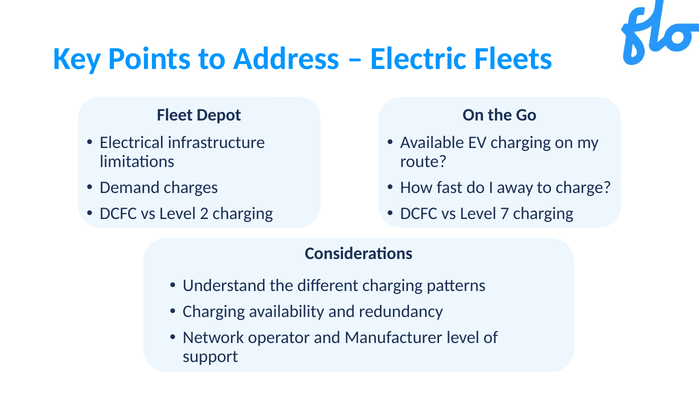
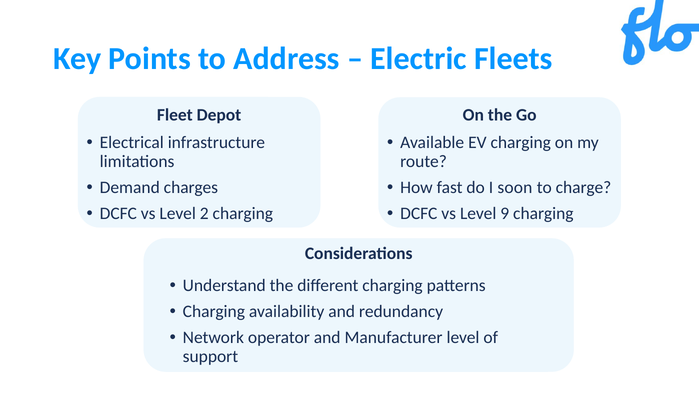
away: away -> soon (515, 188)
7: 7 -> 9 (505, 214)
